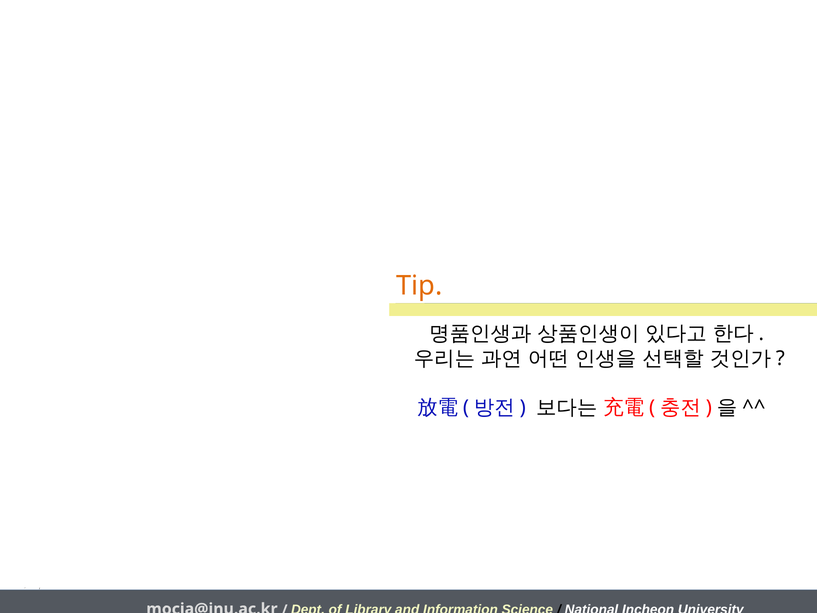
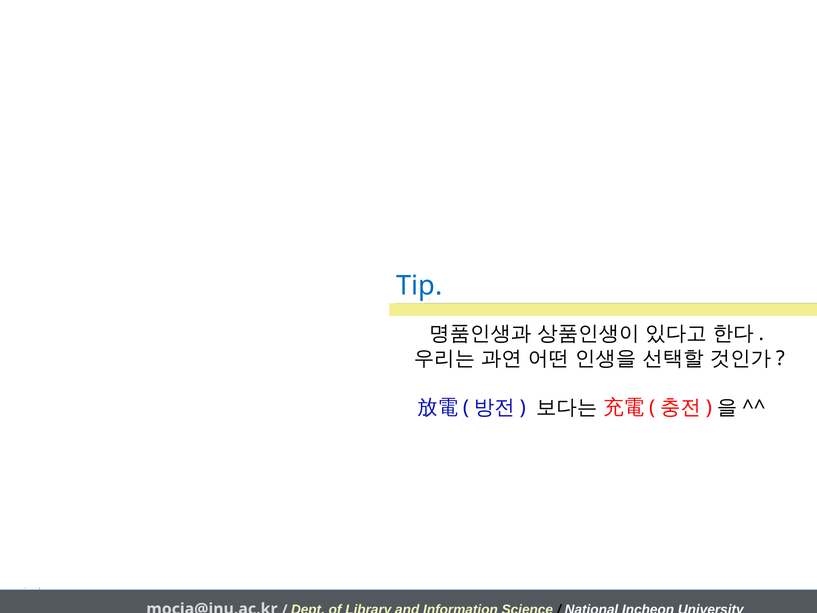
Tip colour: orange -> blue (419, 286)
